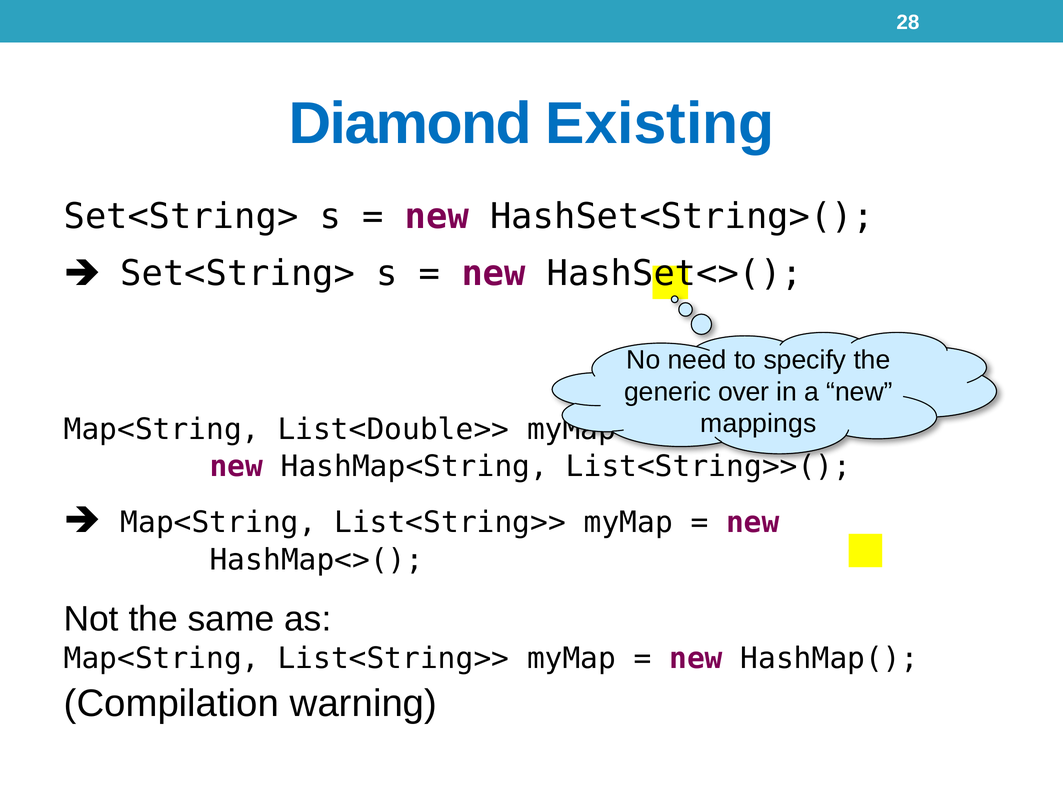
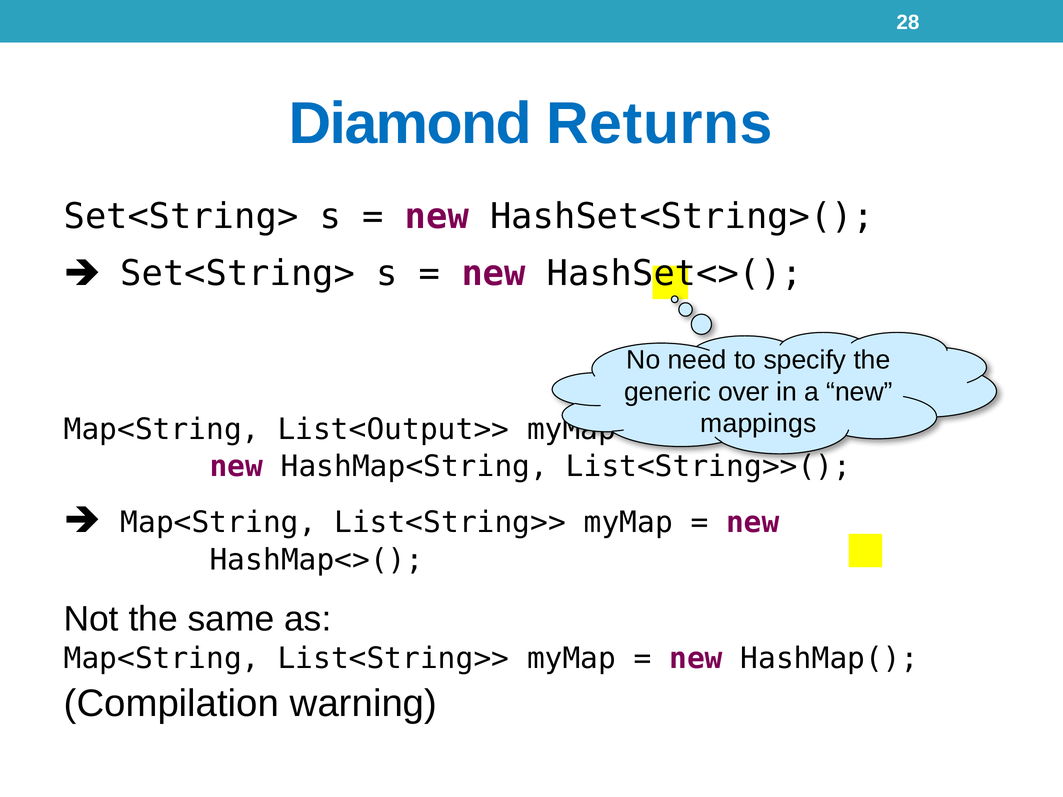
Existing: Existing -> Returns (660, 124)
List<Double>>: List<Double>> -> List<Output>> (393, 430)
